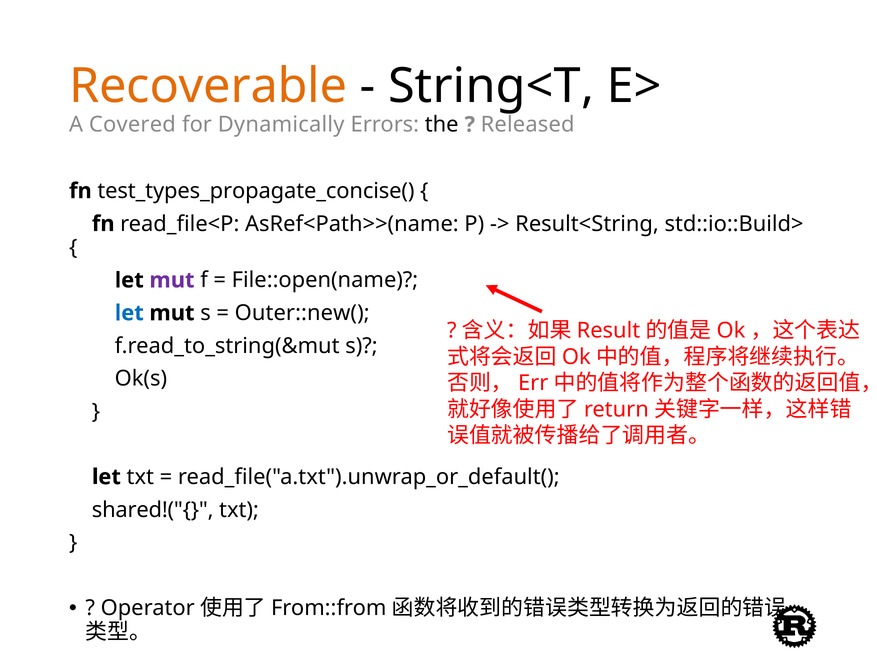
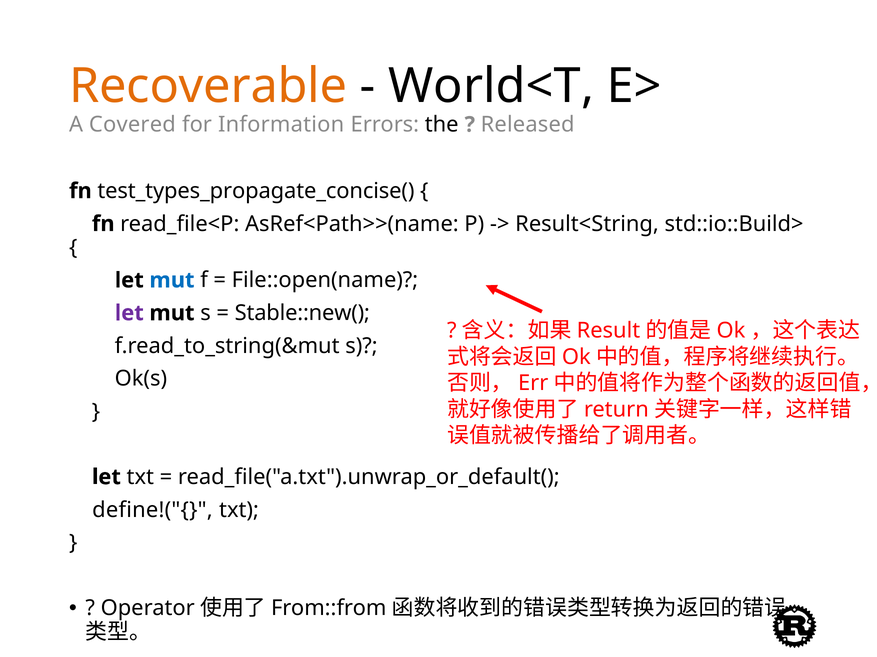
String<T: String<T -> World<T (491, 86)
Dynamically: Dynamically -> Information (281, 125)
mut colour: purple -> blue (172, 281)
let colour: blue -> purple (129, 313)
Outer::new(: Outer::new( -> Stable::new( (302, 313)
shared!("{: shared!("{ -> define!("{ (152, 510)
